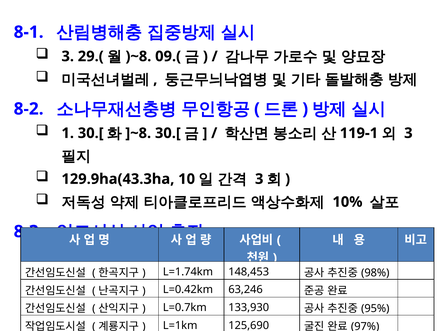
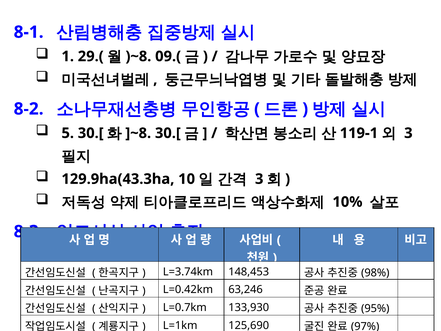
3: 3 -> 1 (68, 56)
1: 1 -> 5 (68, 133)
L=1.74km: L=1.74km -> L=3.74km (188, 272)
